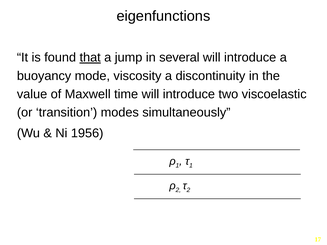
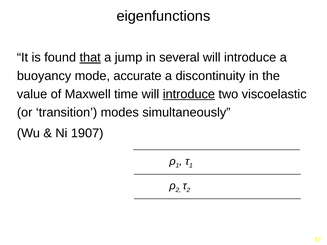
viscosity: viscosity -> accurate (138, 76)
introduce underline: none -> present (189, 94)
1956: 1956 -> 1907 (87, 133)
